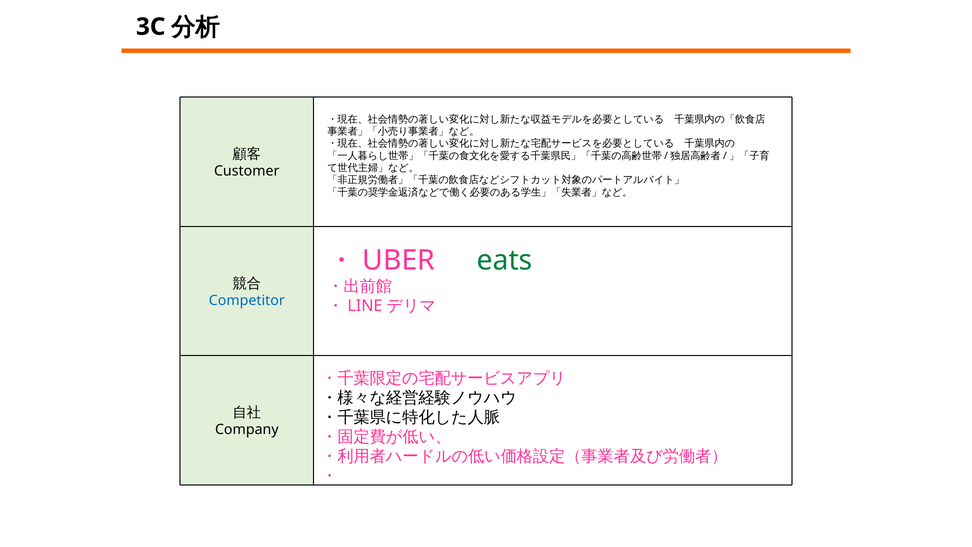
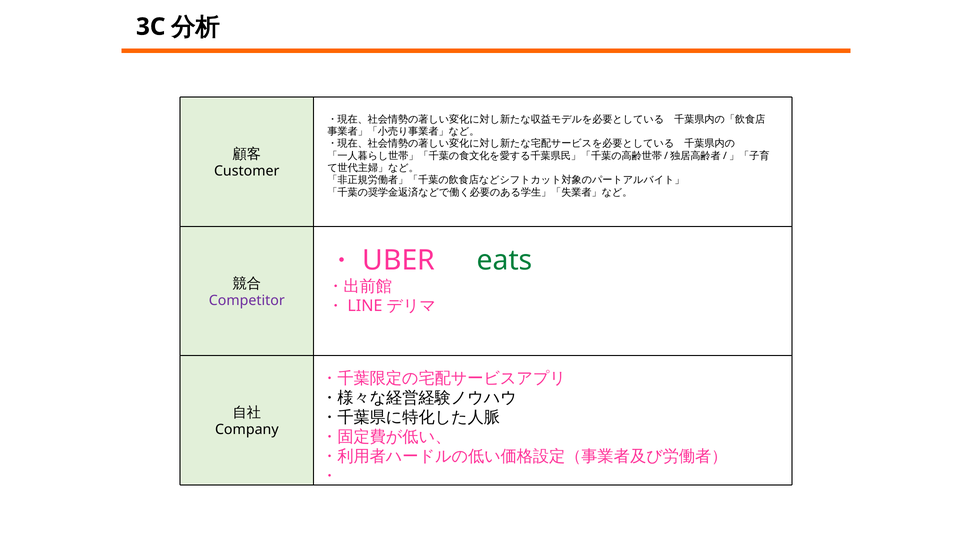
Competitor colour: blue -> purple (247, 300)
